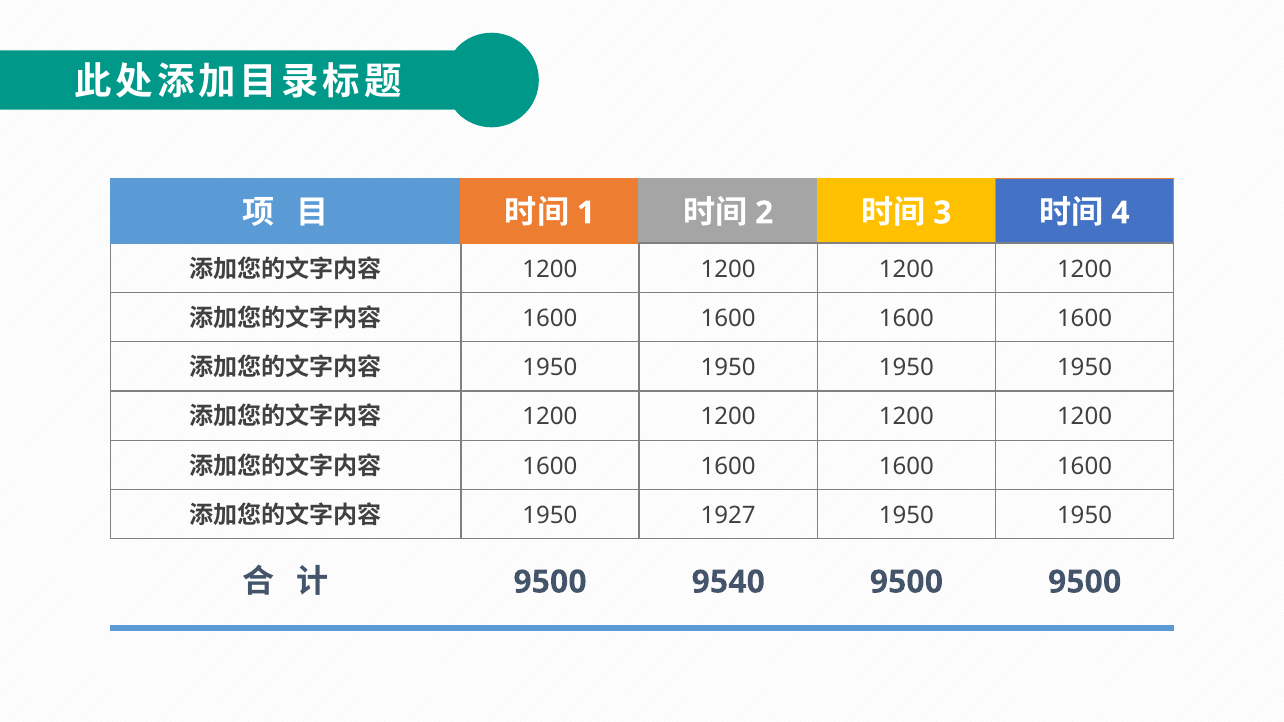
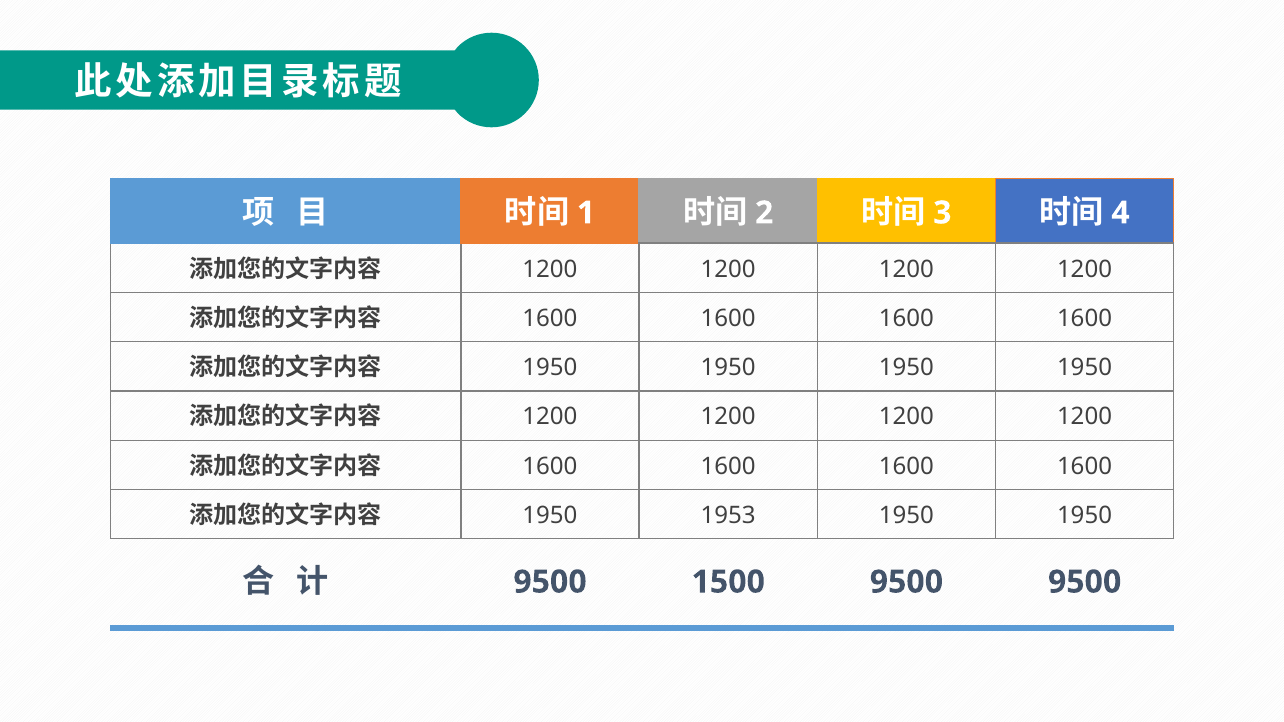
1927: 1927 -> 1953 (728, 516)
9540: 9540 -> 1500 (728, 582)
